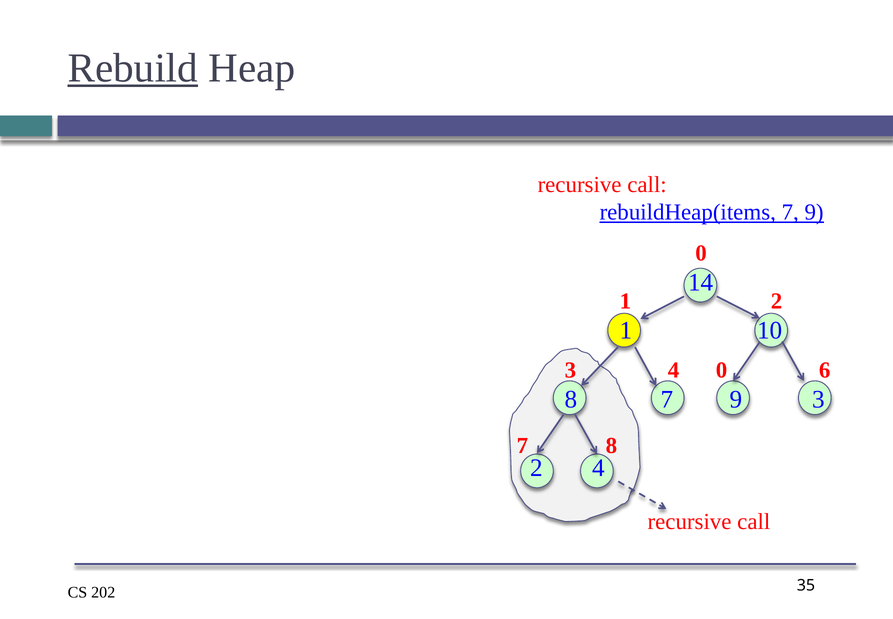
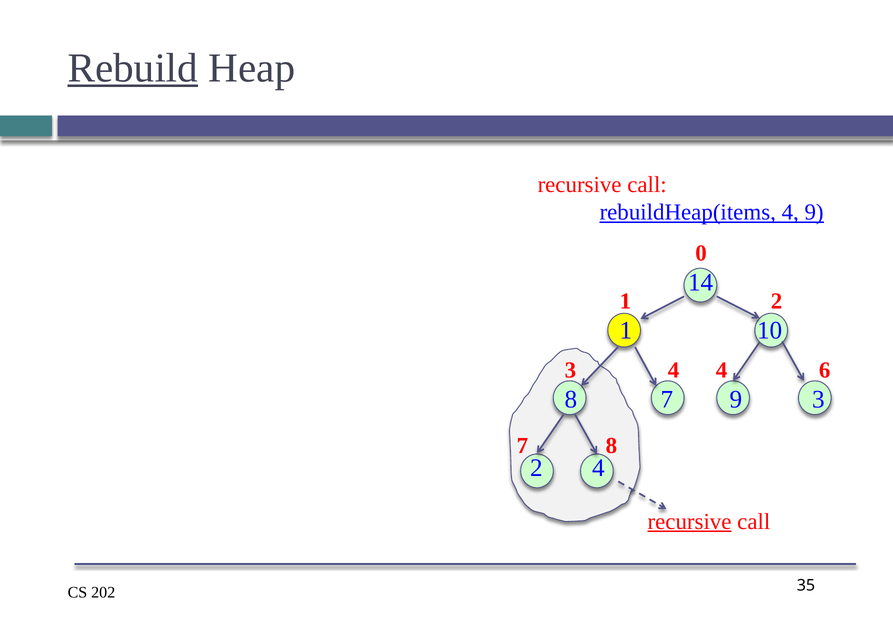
rebuildHeap(items 7: 7 -> 4 (790, 212)
4 0: 0 -> 4 (722, 370)
recursive underline: none -> present (690, 521)
